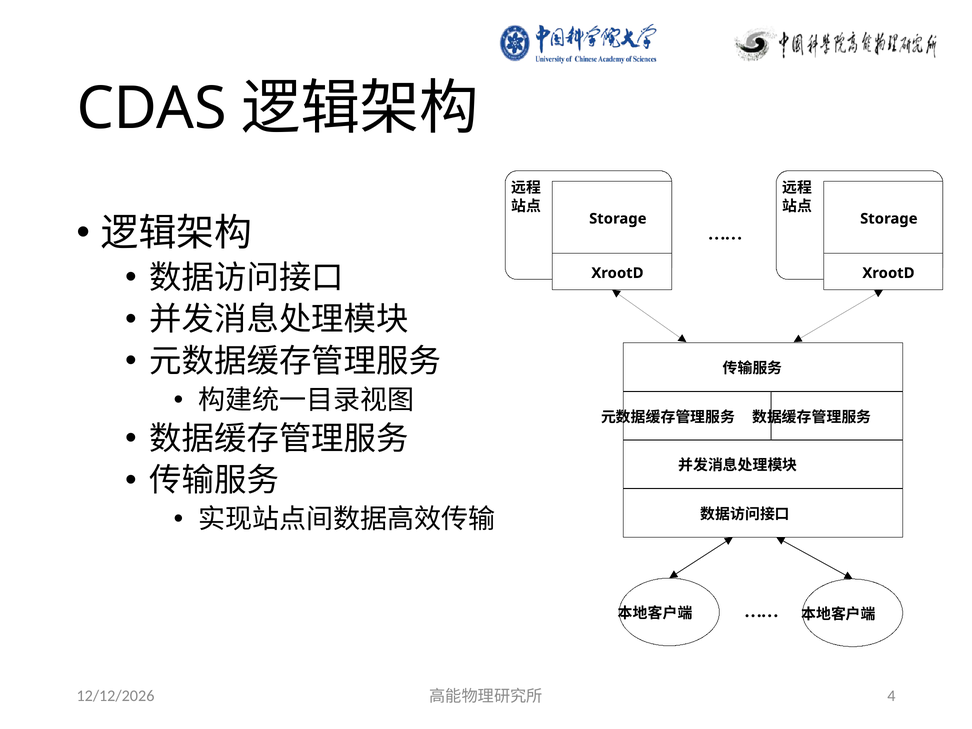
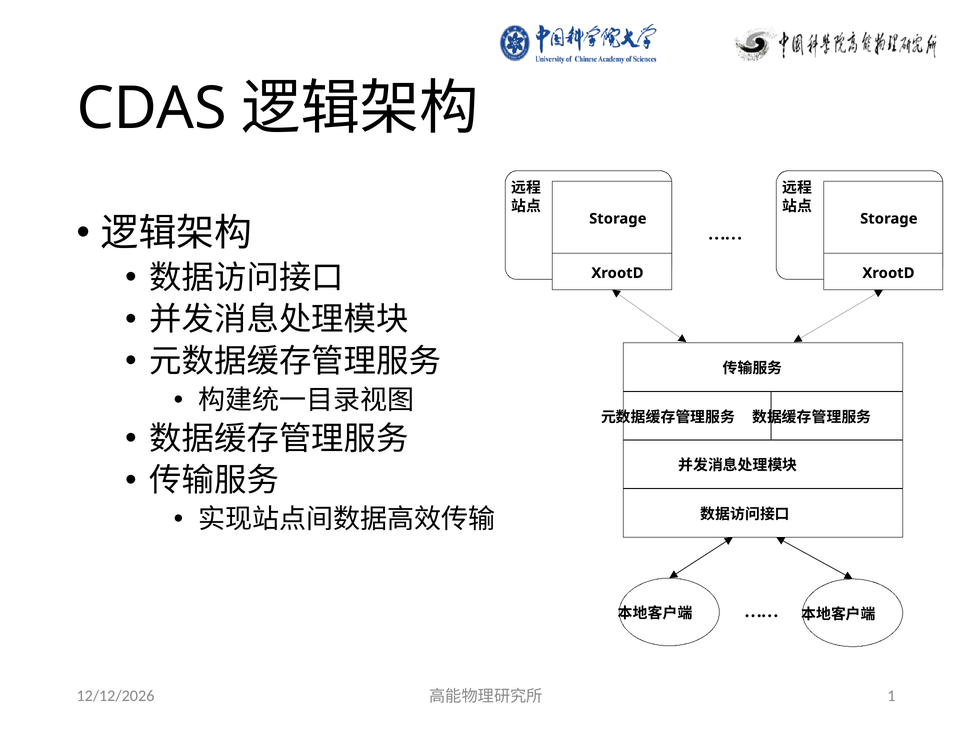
4: 4 -> 1 (891, 696)
